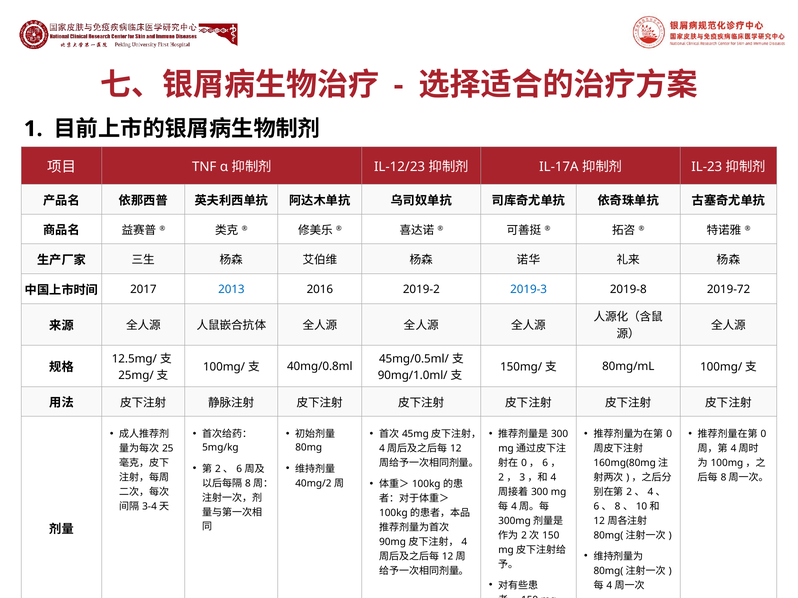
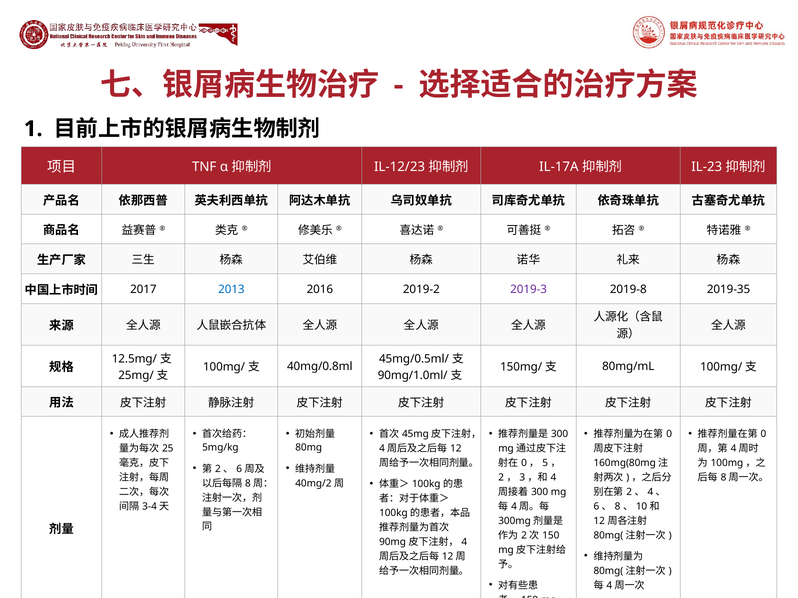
2019-3 colour: blue -> purple (529, 290)
2019-72: 2019-72 -> 2019-35 (729, 290)
6: 6 -> 5 (545, 463)
